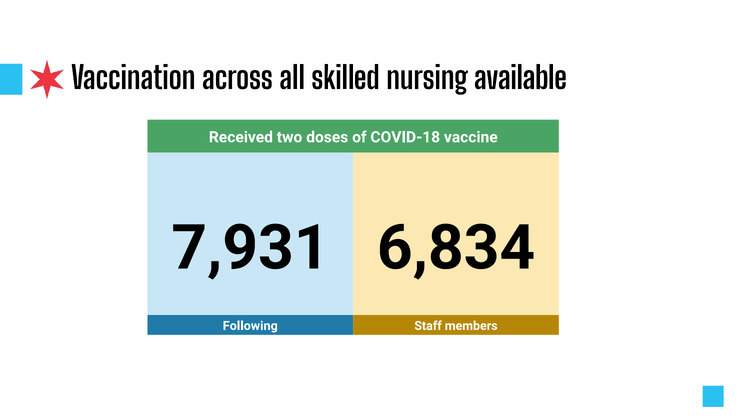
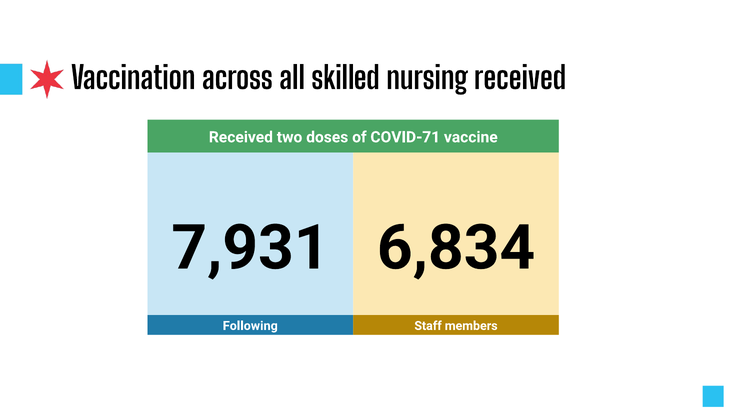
nursing available: available -> received (520, 79)
COVID-18: COVID-18 -> COVID-71 (405, 137)
